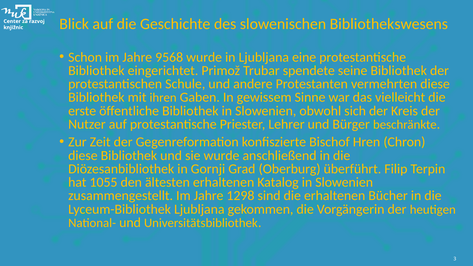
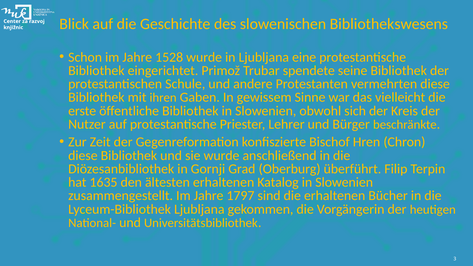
9568: 9568 -> 1528 (169, 57)
1055: 1055 -> 1635 (104, 182)
1298: 1298 -> 1797 (240, 196)
